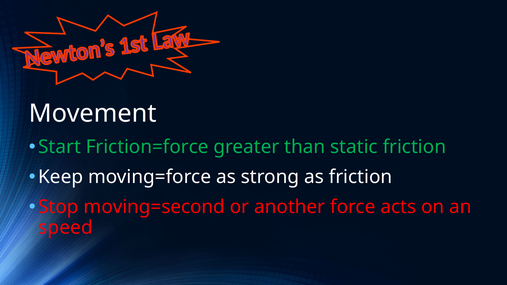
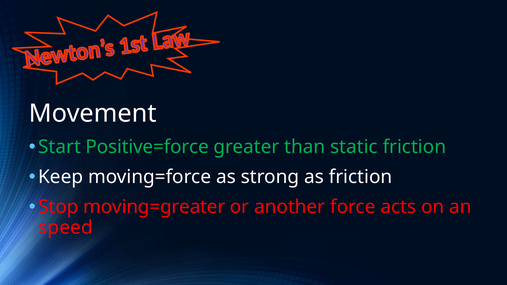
Friction=force: Friction=force -> Positive=force (147, 147)
moving=second: moving=second -> moving=greater (154, 207)
